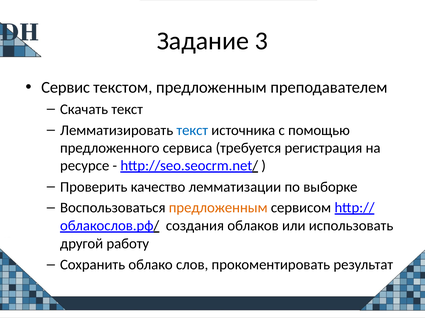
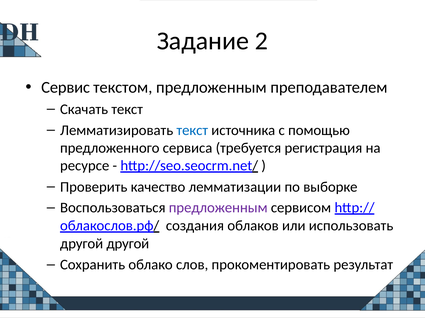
3: 3 -> 2 (262, 41)
предложенным colour: orange -> purple (218, 208)
другой работу: работу -> другой (128, 244)
